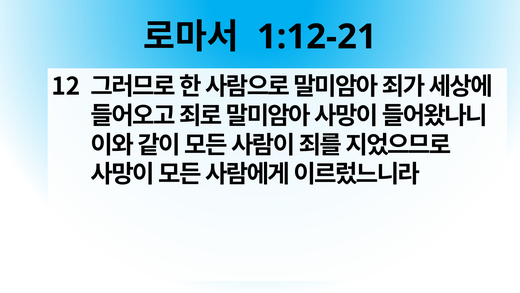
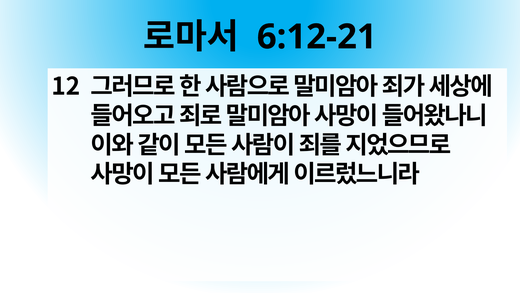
1:12-21: 1:12-21 -> 6:12-21 (317, 37)
